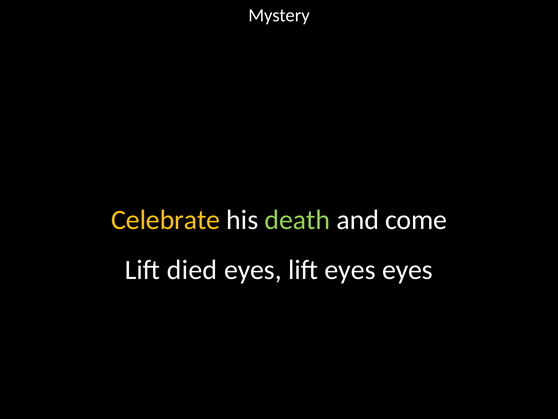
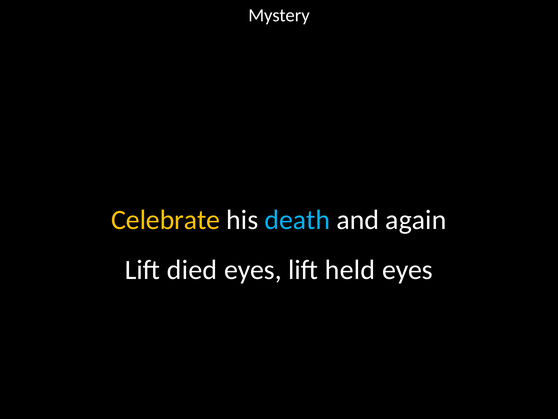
death colour: light green -> light blue (297, 220)
come: come -> again (416, 220)
lift eyes: eyes -> held (350, 270)
